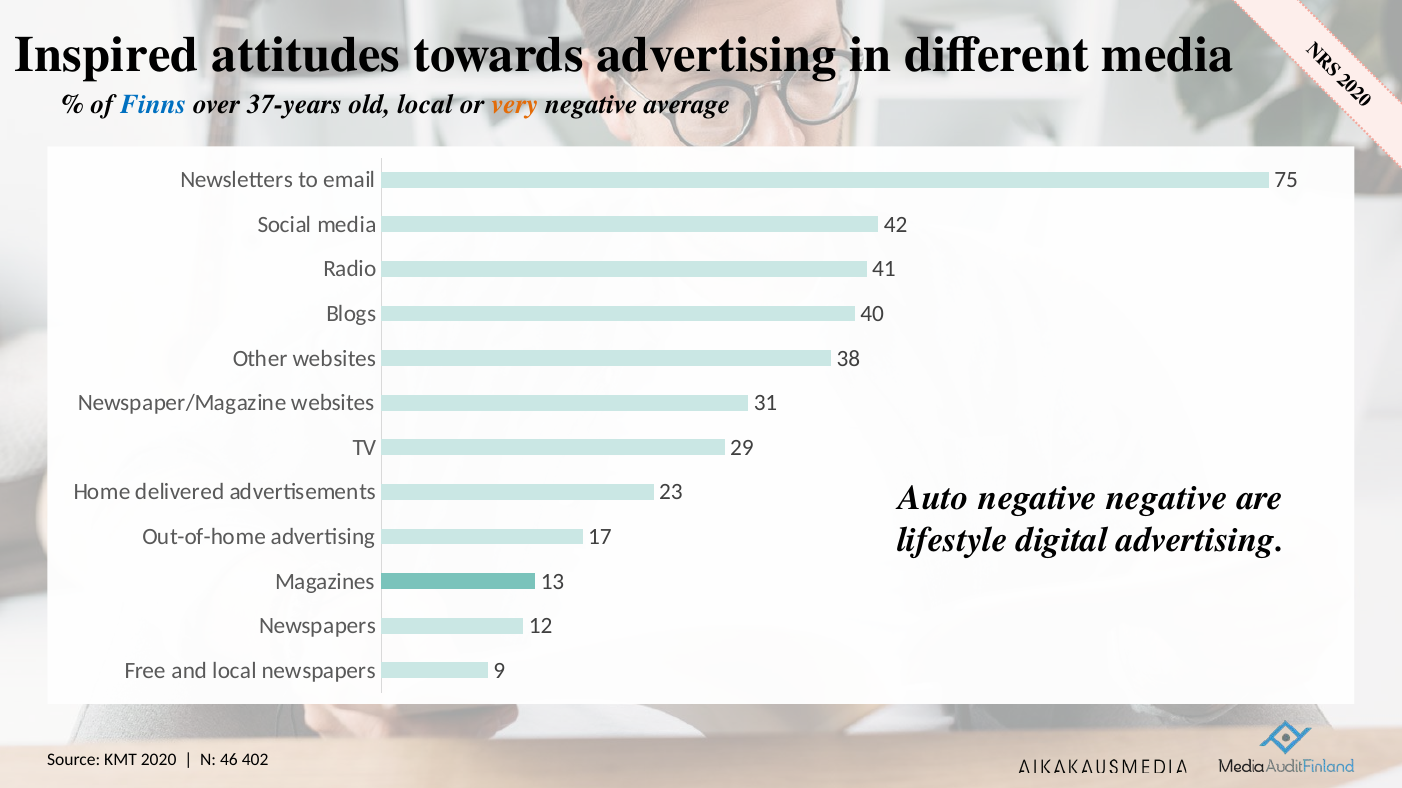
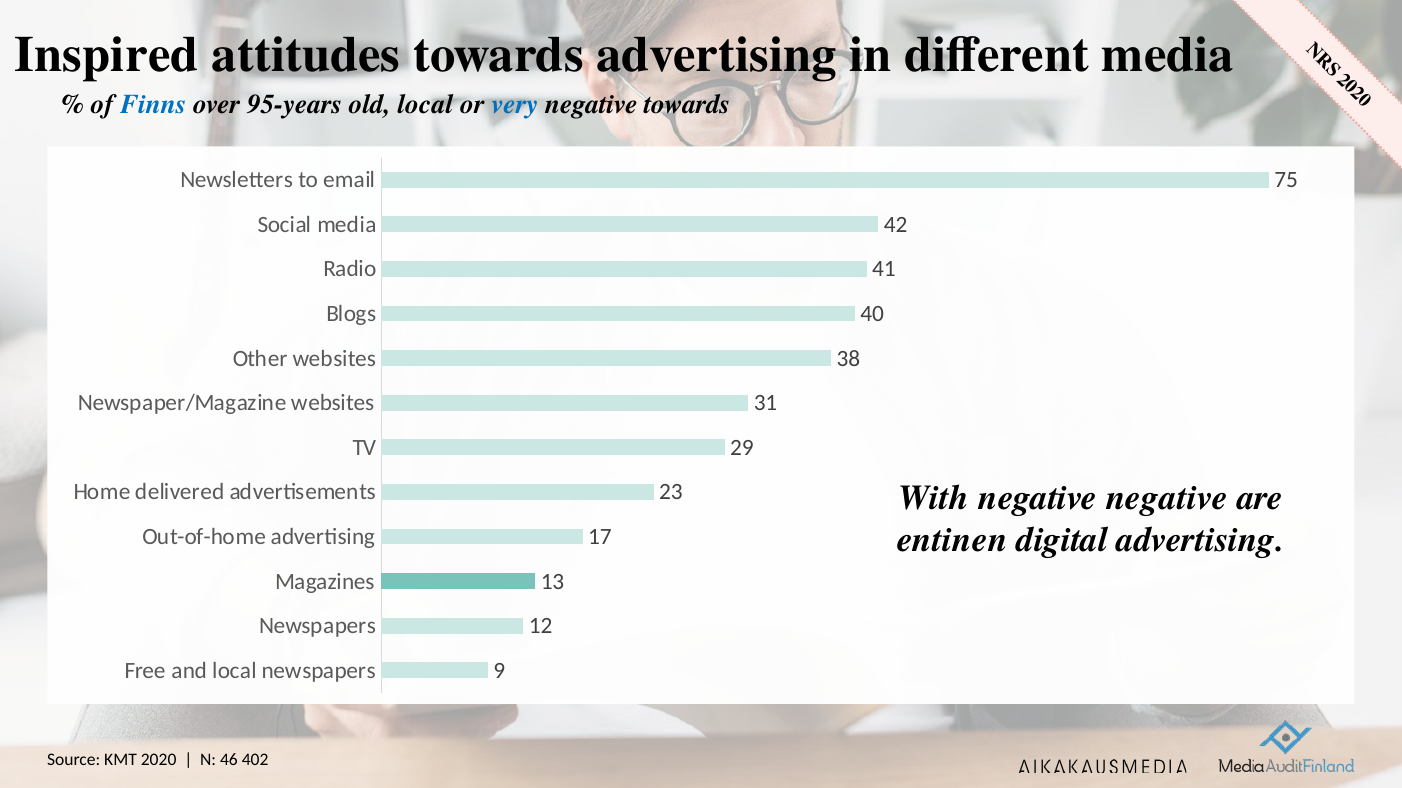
37-years: 37-years -> 95-years (295, 105)
very colour: orange -> blue (515, 105)
negative average: average -> towards (687, 105)
Auto: Auto -> With (934, 498)
lifestyle: lifestyle -> entinen (952, 540)
